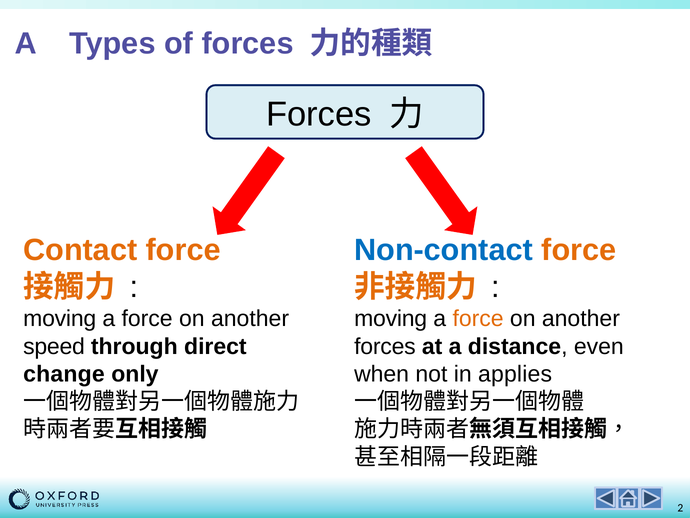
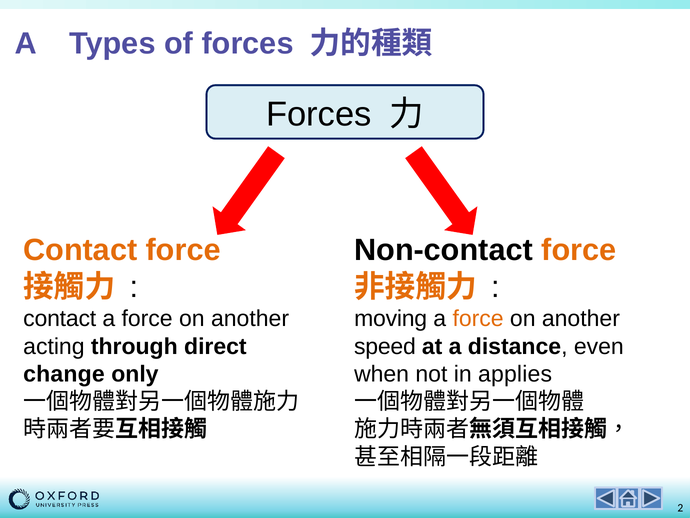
Non-contact colour: blue -> black (444, 250)
moving: moving -> contact (60, 319)
speed: speed -> acting (54, 346)
forces: forces -> speed (385, 346)
